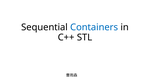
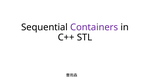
Containers colour: blue -> purple (94, 27)
